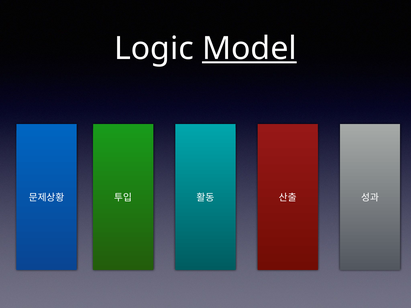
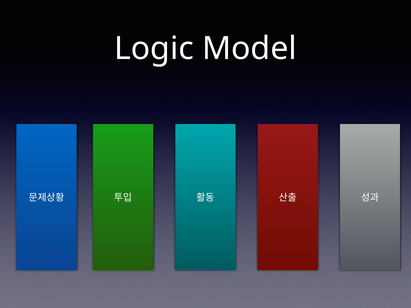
Model underline: present -> none (249, 49)
